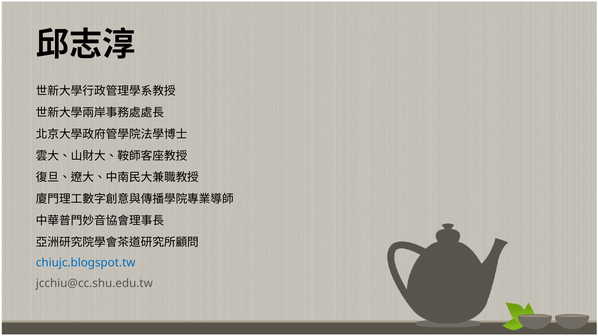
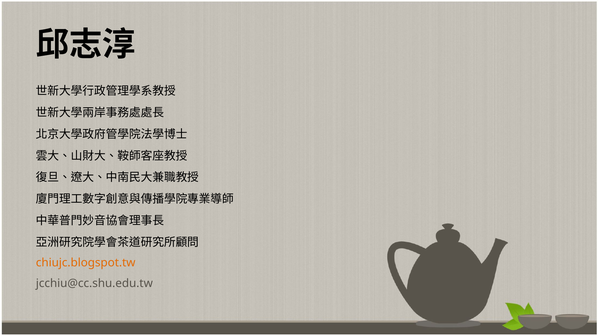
chiujc.blogspot.tw colour: blue -> orange (86, 263)
